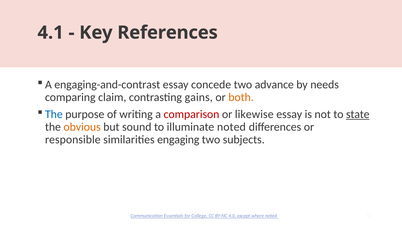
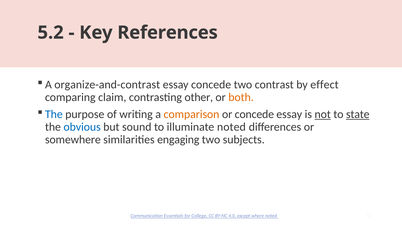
4.1: 4.1 -> 5.2 (51, 33)
engaging-and-contrast: engaging-and-contrast -> organize-and-contrast (107, 85)
advance: advance -> contrast (274, 85)
needs: needs -> effect (325, 85)
gains: gains -> other (199, 97)
comparison colour: red -> orange (192, 114)
or likewise: likewise -> concede (254, 114)
not underline: none -> present (323, 114)
obvious colour: orange -> blue (82, 127)
responsible: responsible -> somewhere (73, 140)
